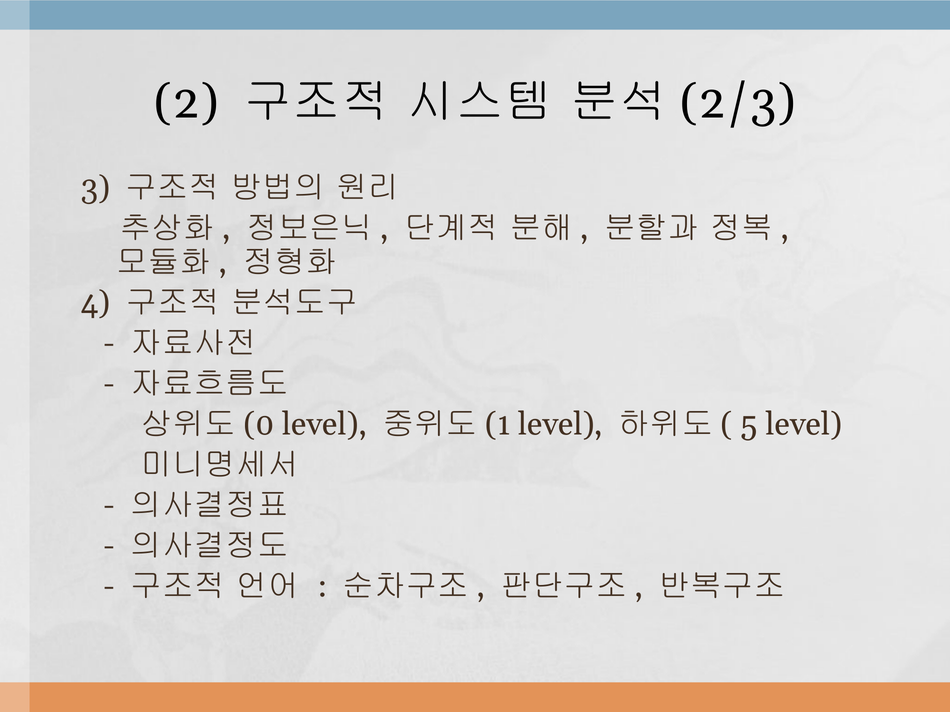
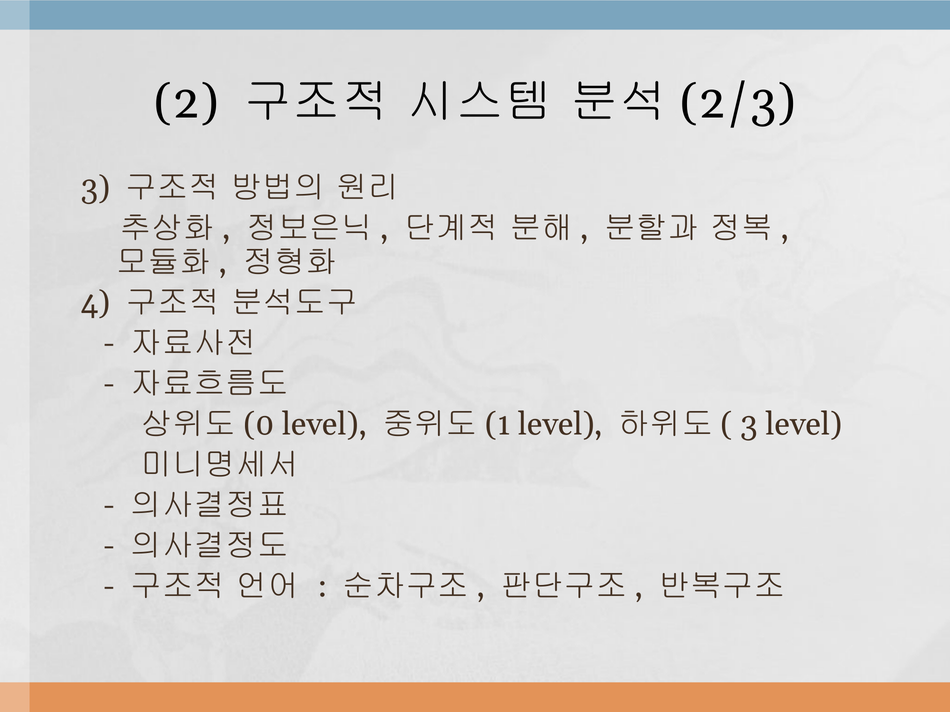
5: 5 -> 3 (749, 425)
